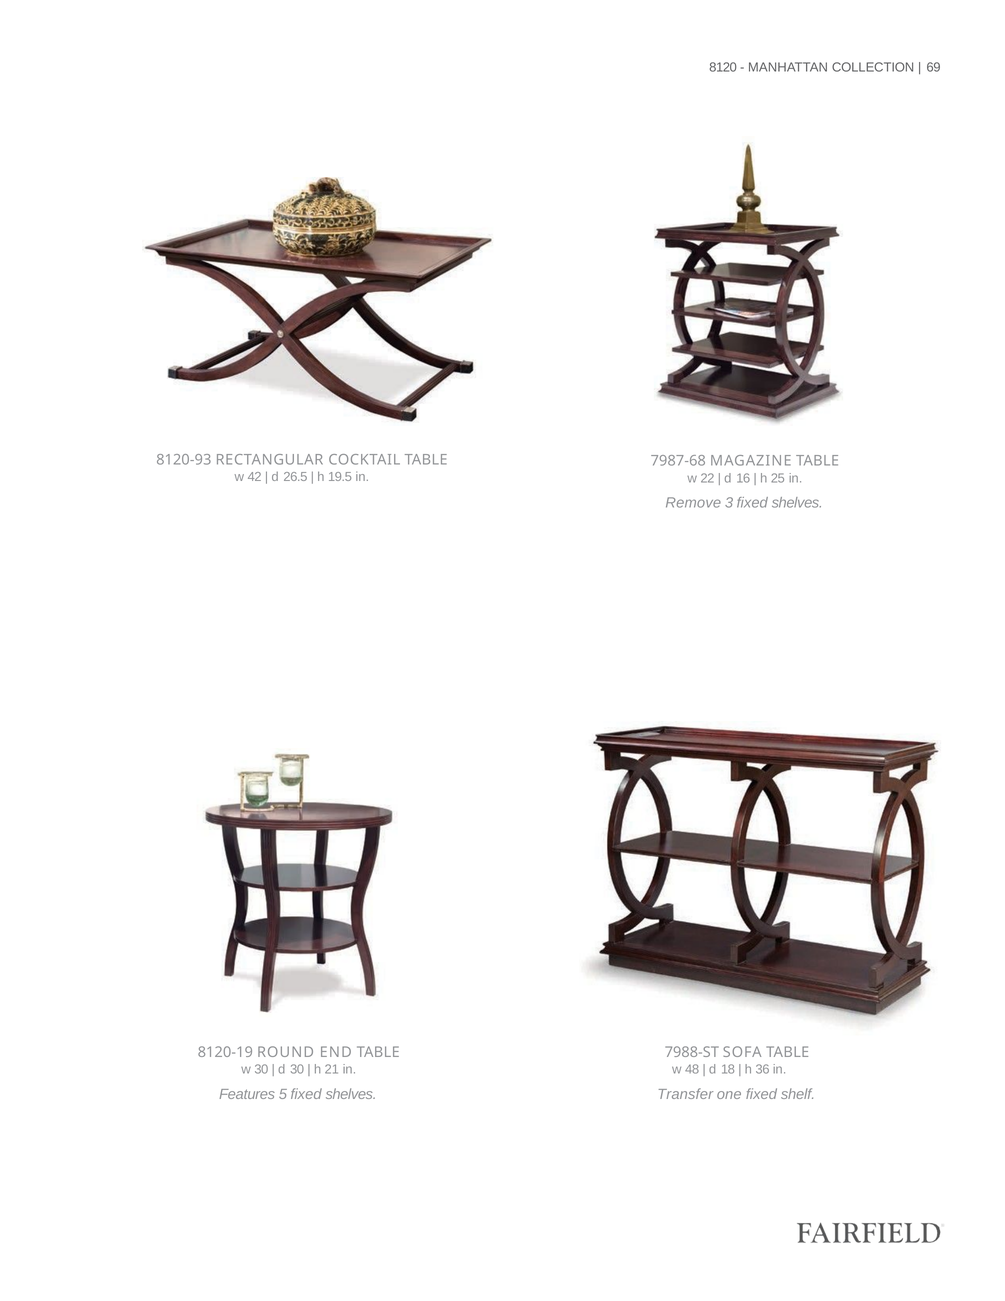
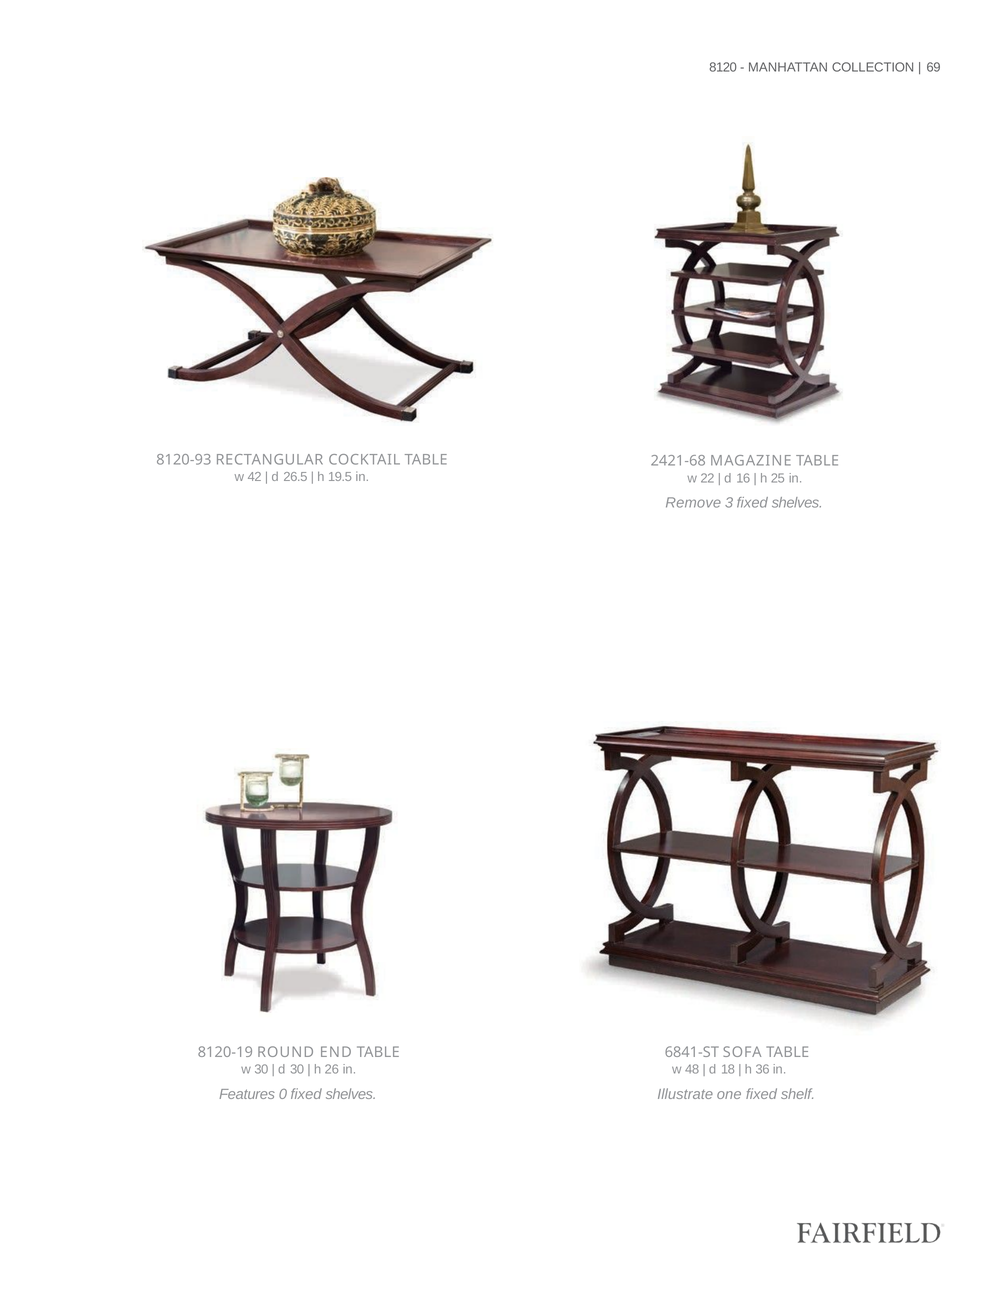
7987-68: 7987-68 -> 2421-68 (678, 461)
7988-ST: 7988-ST -> 6841-ST (692, 1052)
21: 21 -> 26 (332, 1069)
5: 5 -> 0 (283, 1094)
Transfer: Transfer -> Illustrate (685, 1094)
